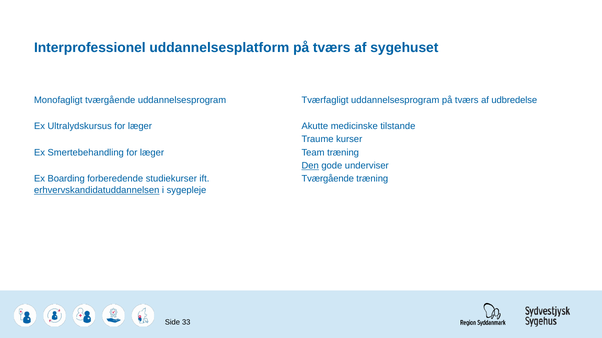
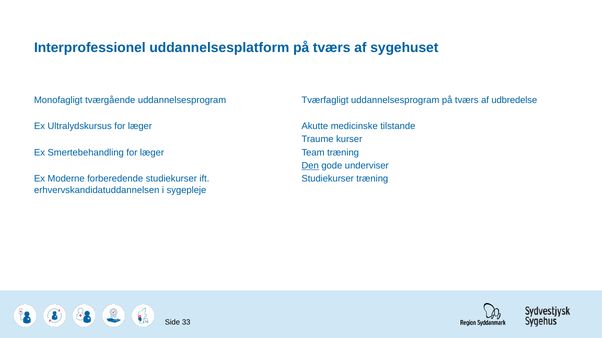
Boarding: Boarding -> Moderne (66, 179)
Tværgående: Tværgående -> Studiekurser (328, 179)
erhvervskandidatuddannelsen underline: present -> none (97, 190)
